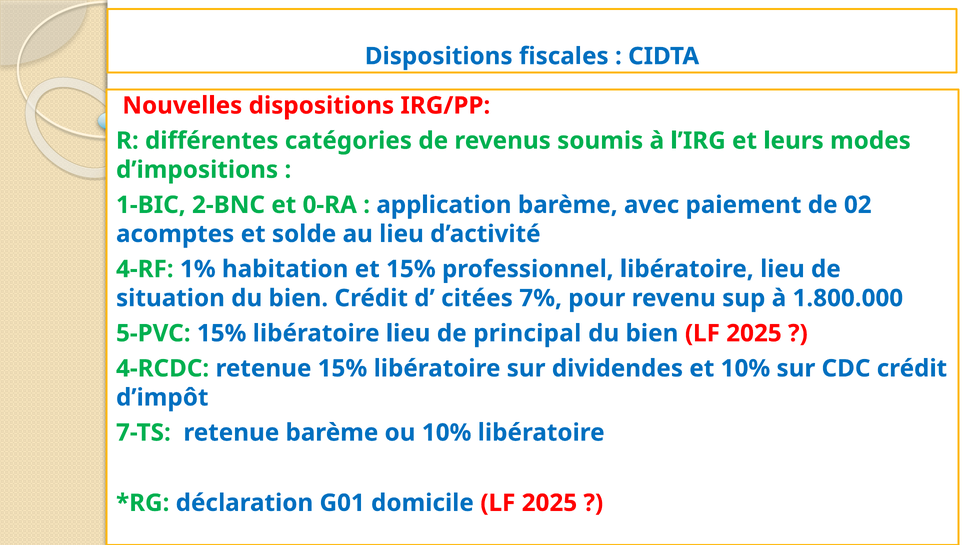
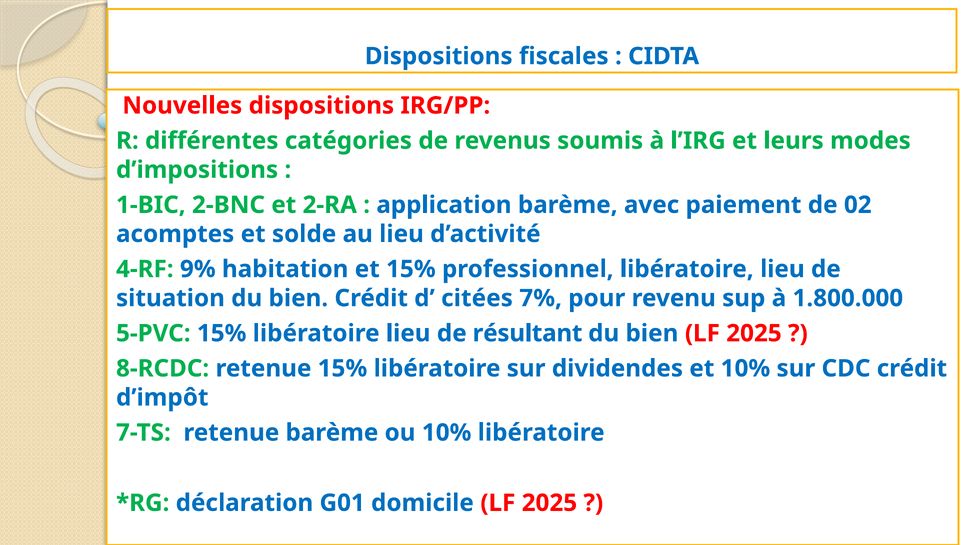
0-RA: 0-RA -> 2-RA (330, 205)
1%: 1% -> 9% (198, 269)
principal: principal -> résultant (527, 334)
4-RCDC: 4-RCDC -> 8-RCDC (163, 369)
